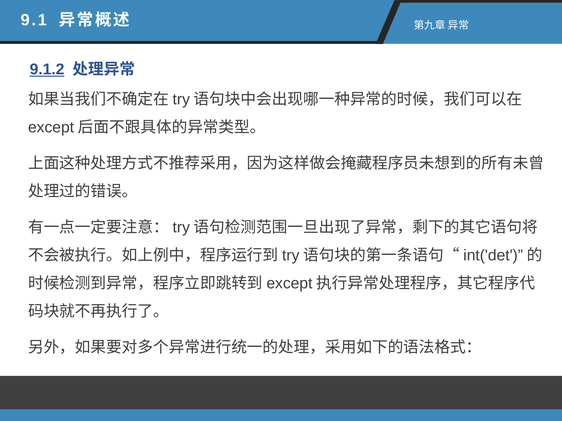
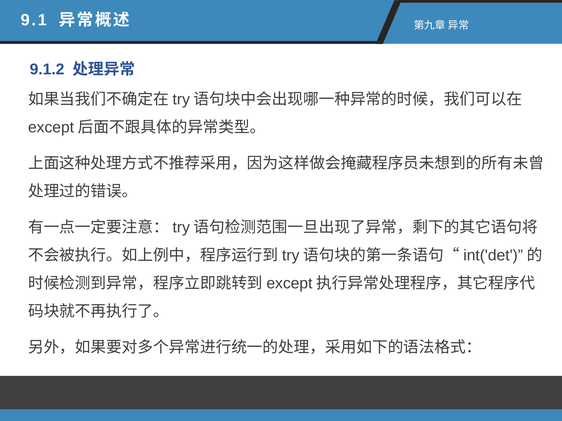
9.1.2 underline: present -> none (47, 69)
